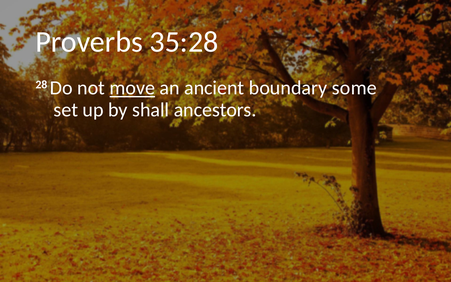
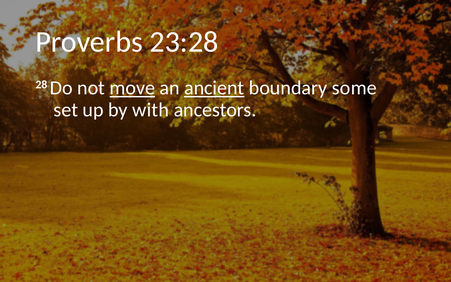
35:28: 35:28 -> 23:28 (184, 42)
ancient underline: none -> present (214, 88)
shall: shall -> with (151, 110)
